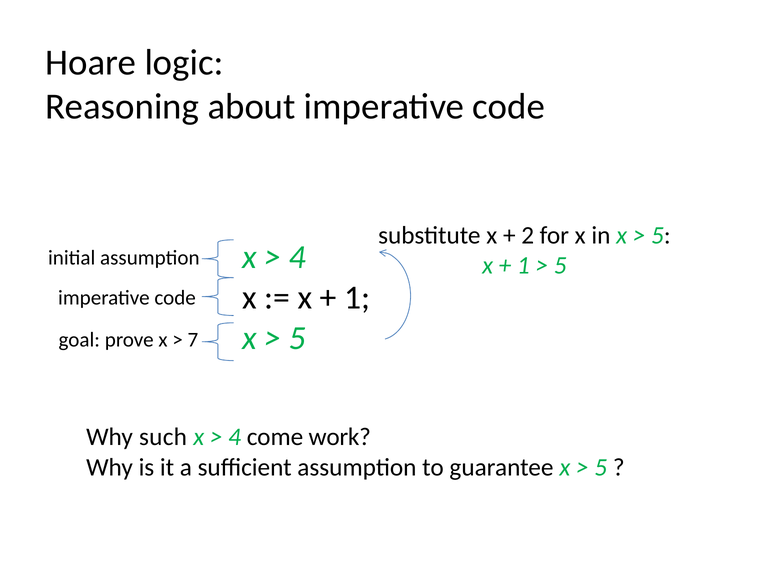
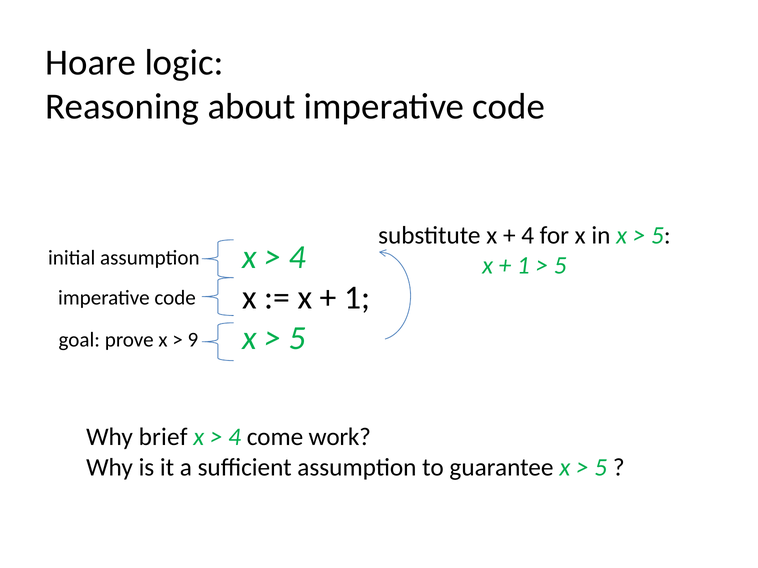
2: 2 -> 4 (528, 235)
7: 7 -> 9 (193, 340)
such: such -> brief (163, 438)
